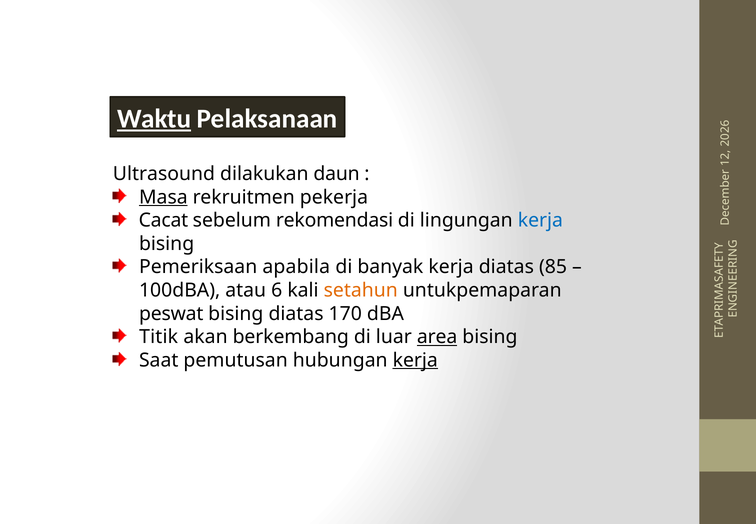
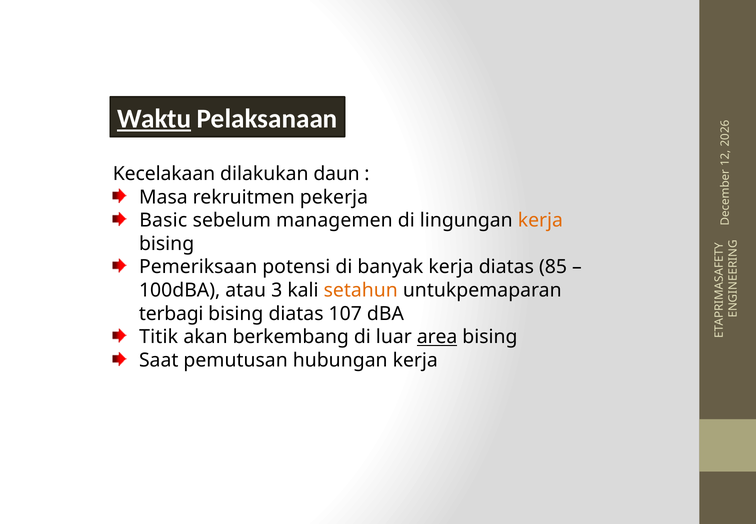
Ultrasound: Ultrasound -> Kecelakaan (164, 174)
Masa underline: present -> none (163, 197)
Cacat: Cacat -> Basic (163, 220)
rekomendasi: rekomendasi -> managemen (334, 220)
kerja colour: blue -> orange (540, 220)
apabila: apabila -> potensi (296, 267)
atau 6: 6 -> 3 (277, 290)
peswat: peswat -> terbagi (171, 313)
170: 170 -> 107 (345, 313)
kerja underline: present -> none (415, 360)
